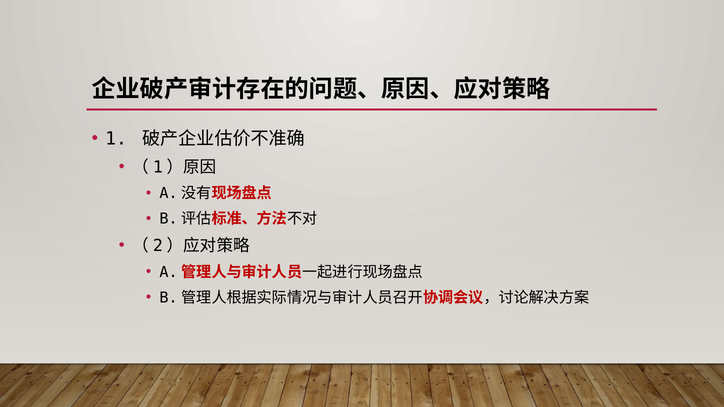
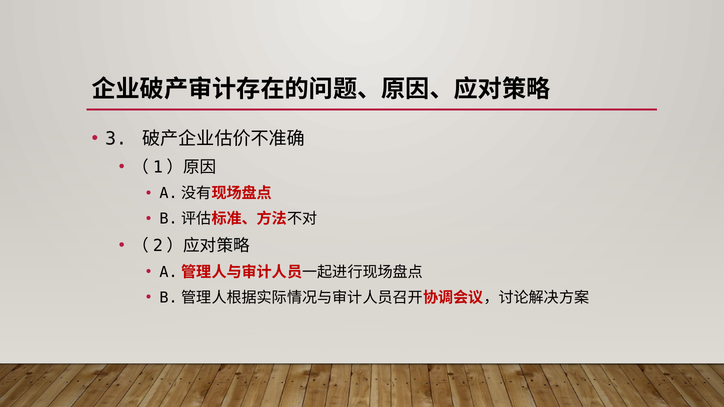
1: 1 -> 3 (116, 139)
